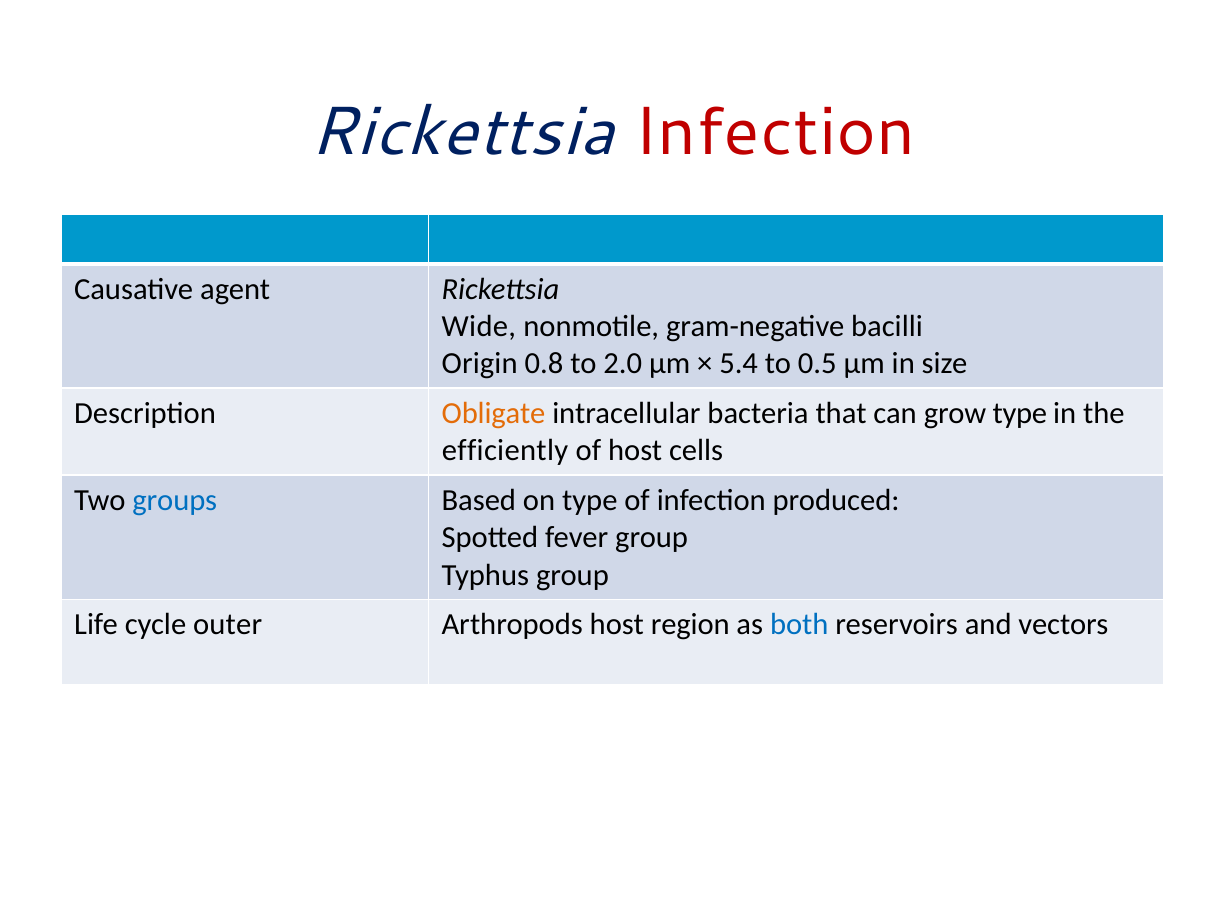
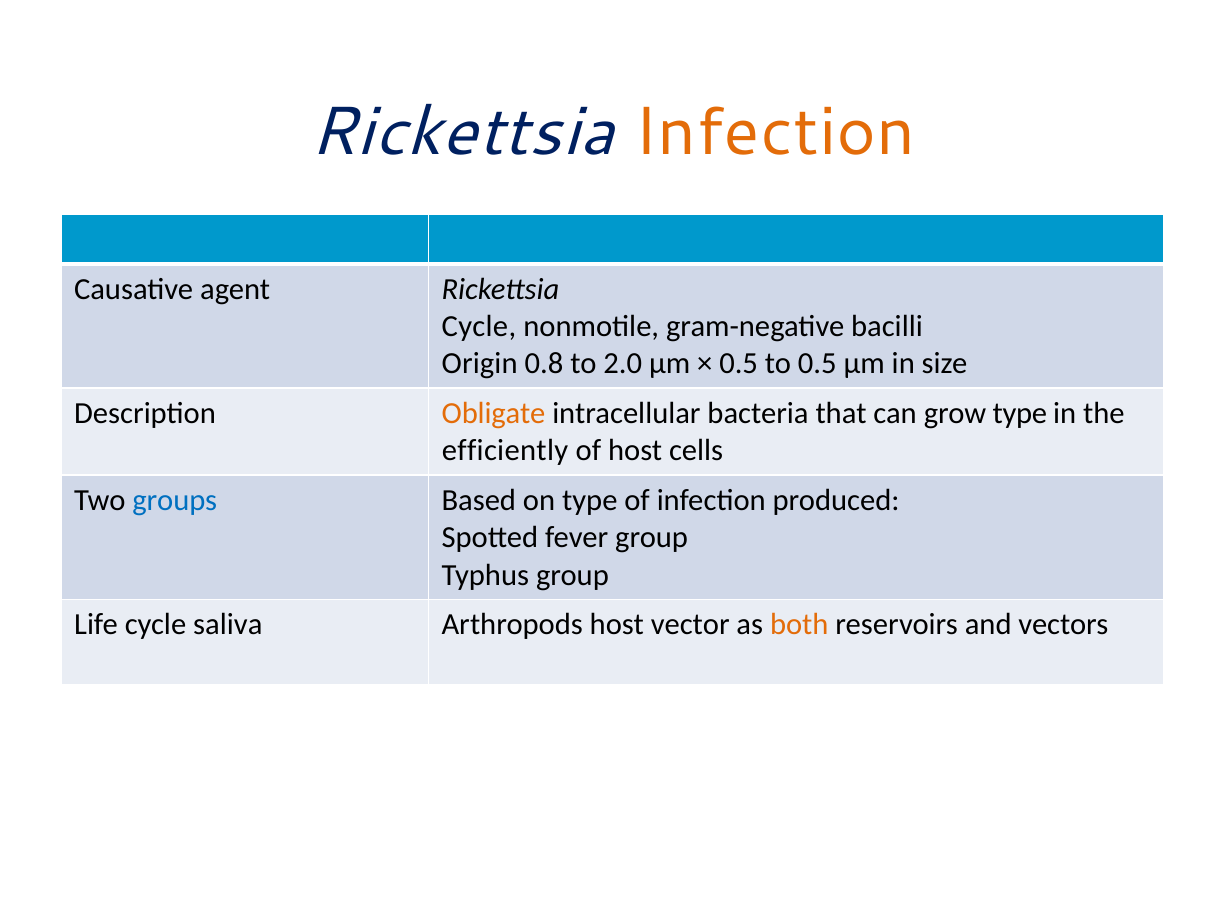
Infection colour: red -> orange (775, 132)
Wide: Wide -> Cycle (479, 327)
5.4: 5.4 -> 0.5 (739, 364)
outer: outer -> saliva (228, 625)
region: region -> vector (690, 625)
both colour: blue -> orange (799, 625)
